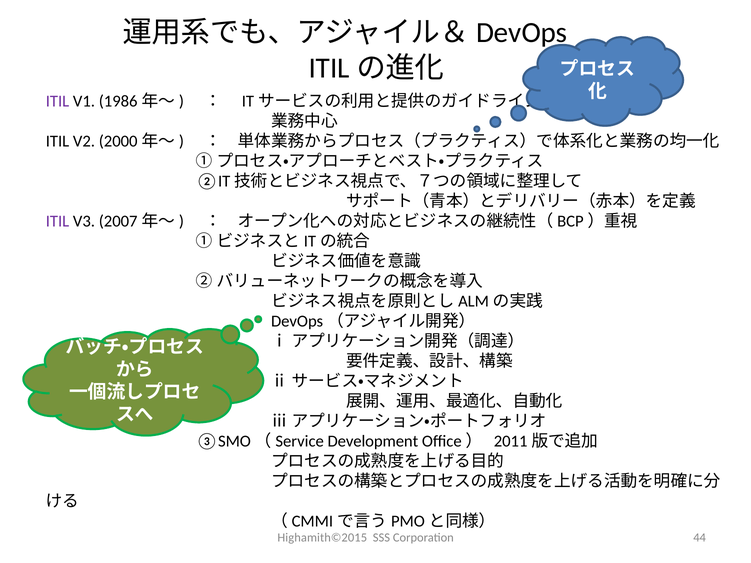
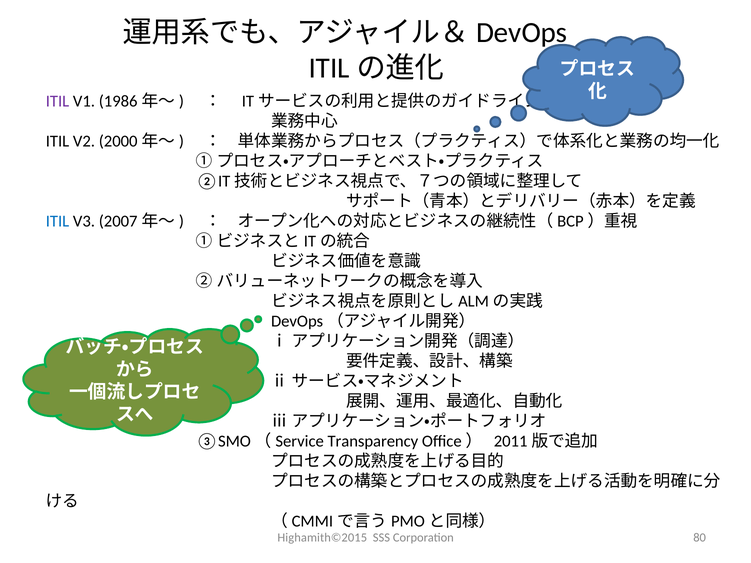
ITIL colour: purple -> blue (58, 221)
Development: Development -> Transparency (373, 442)
44: 44 -> 80 (700, 538)
